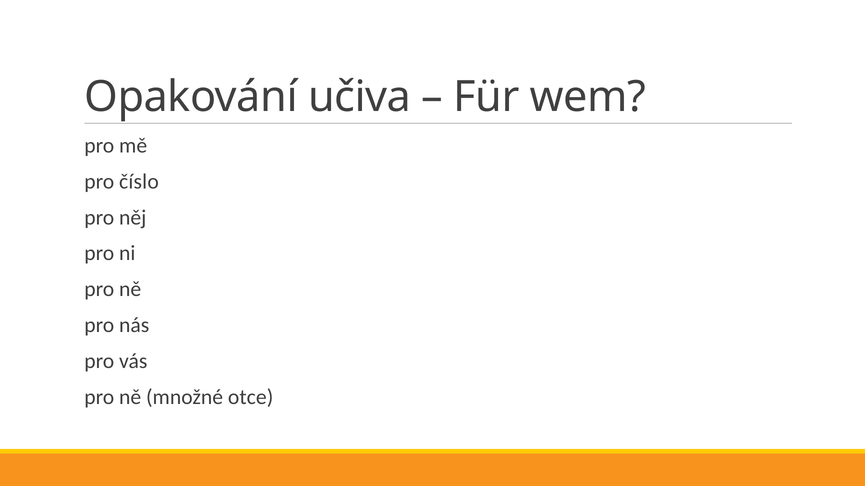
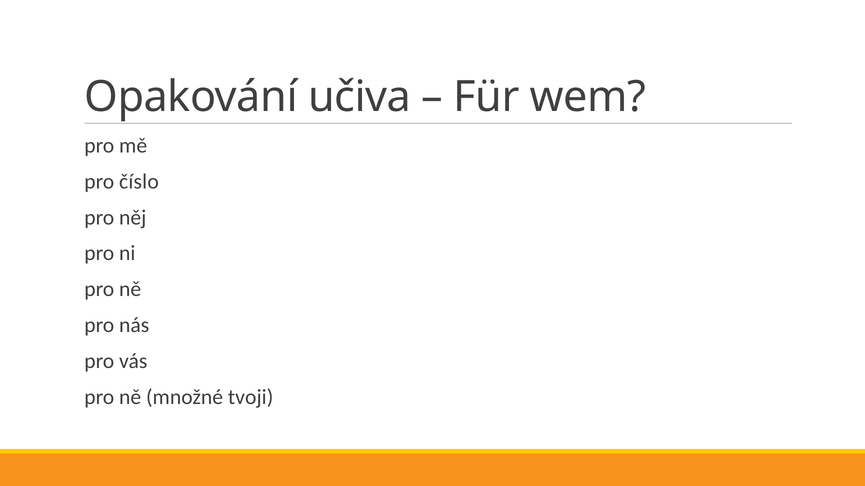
otce: otce -> tvoji (251, 397)
